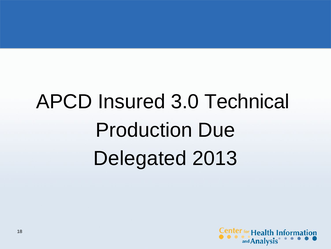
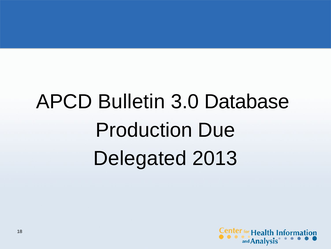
Insured: Insured -> Bulletin (131, 101)
Technical: Technical -> Database (247, 101)
